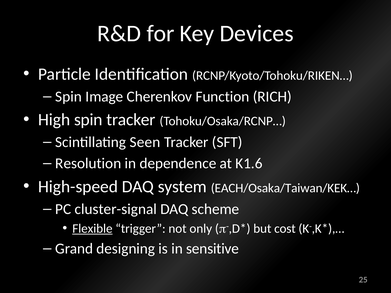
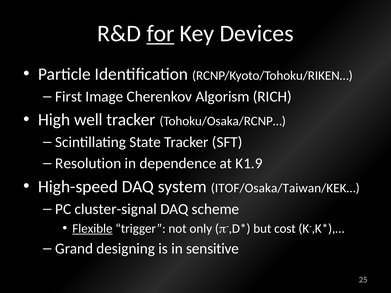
for underline: none -> present (160, 34)
Spin: Spin -> First (69, 97)
Function: Function -> Algorism (223, 97)
High spin: spin -> well (88, 120)
Seen: Seen -> State (145, 142)
K1.6: K1.6 -> K1.9 (249, 164)
EACH/Osaka/Taiwan/KEK…: EACH/Osaka/Taiwan/KEK… -> ITOF/Osaka/Taiwan/KEK… (285, 188)
